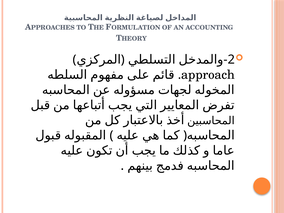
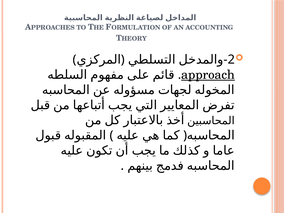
approach underline: none -> present (208, 75)
